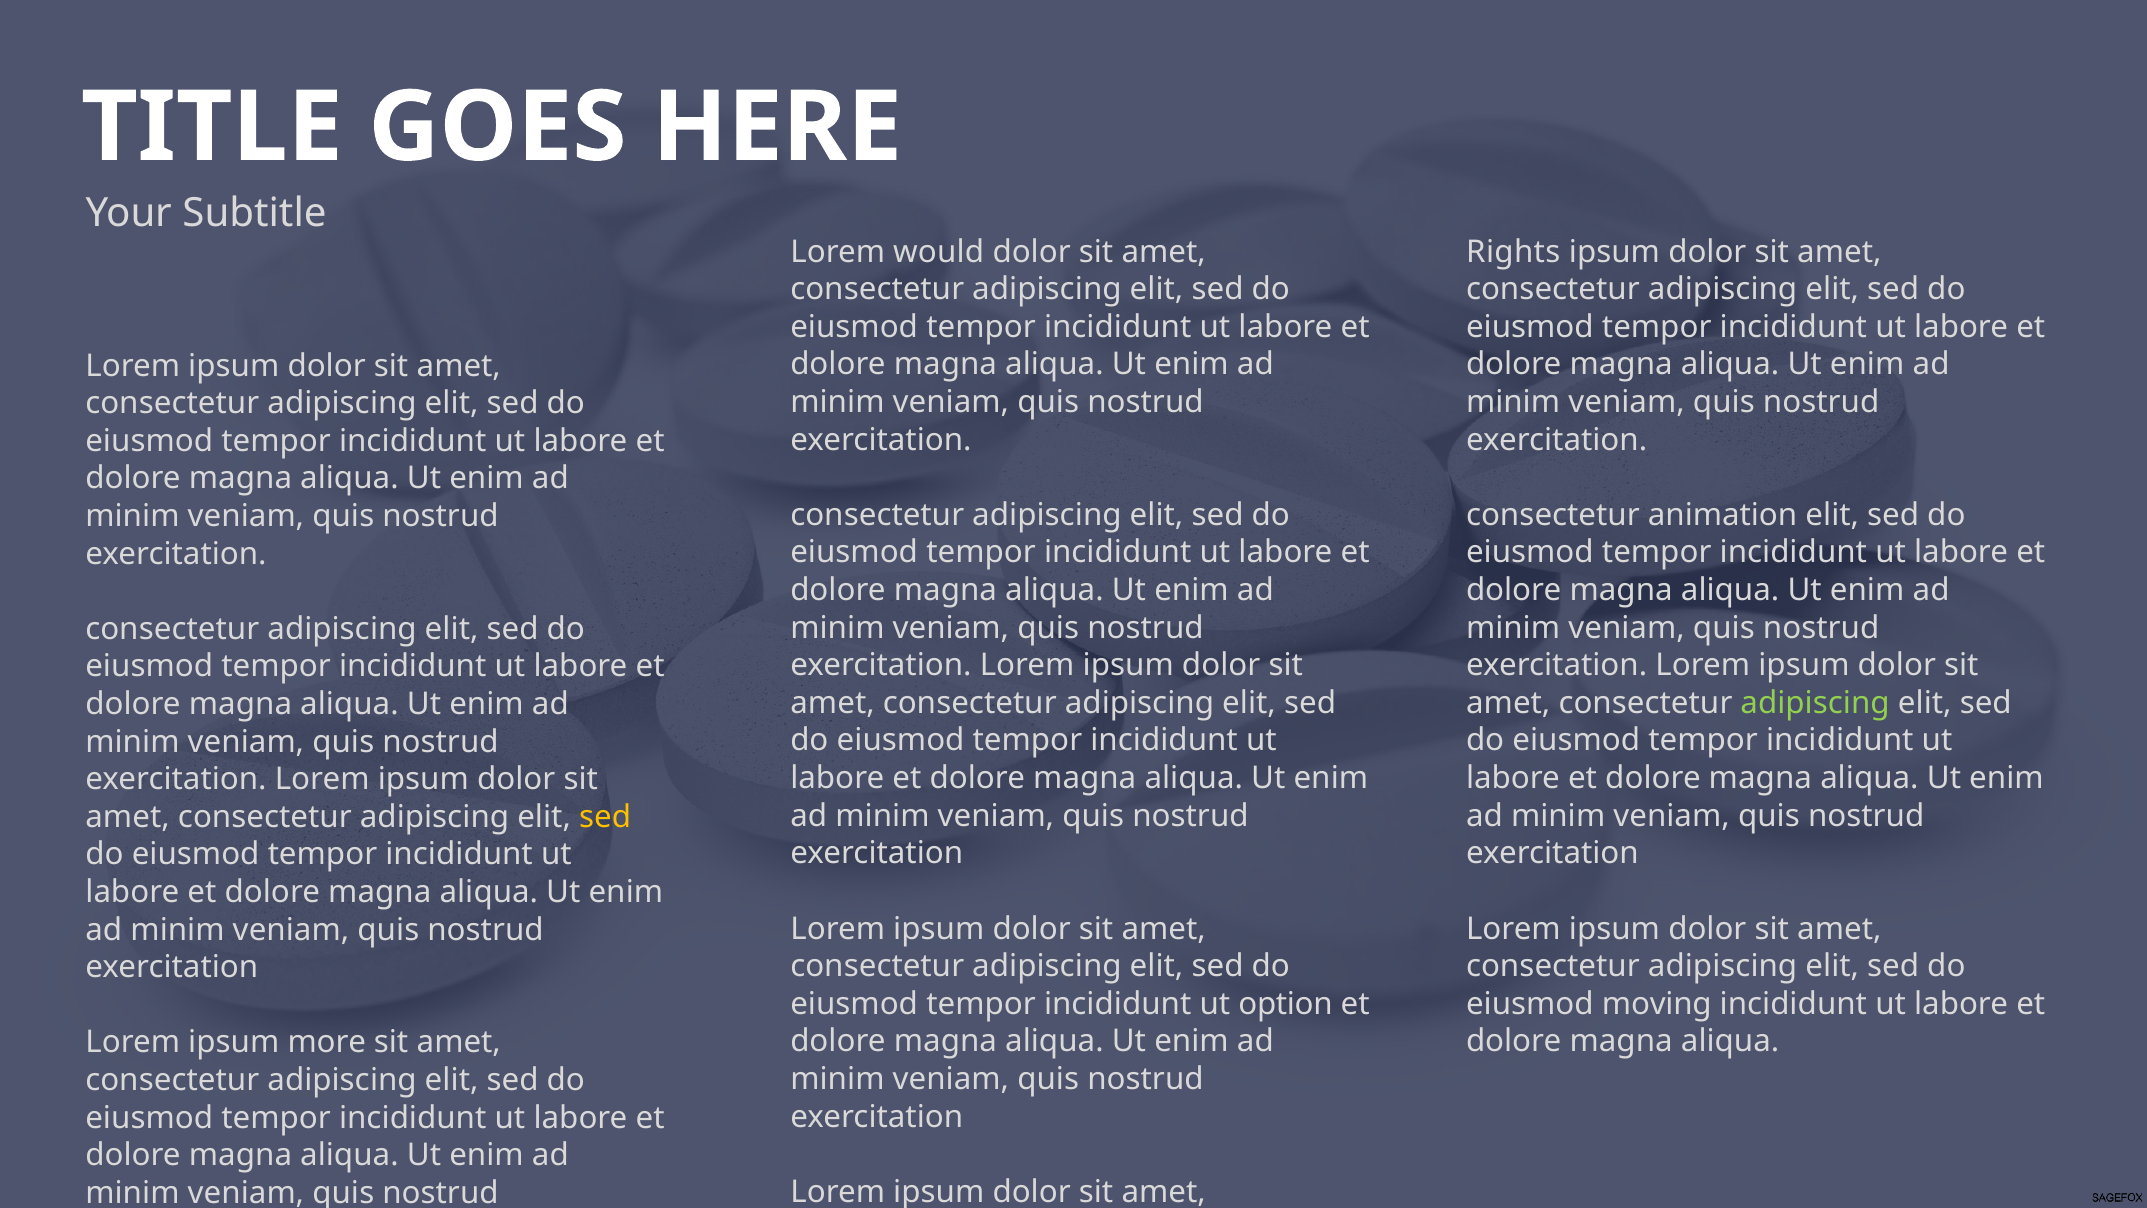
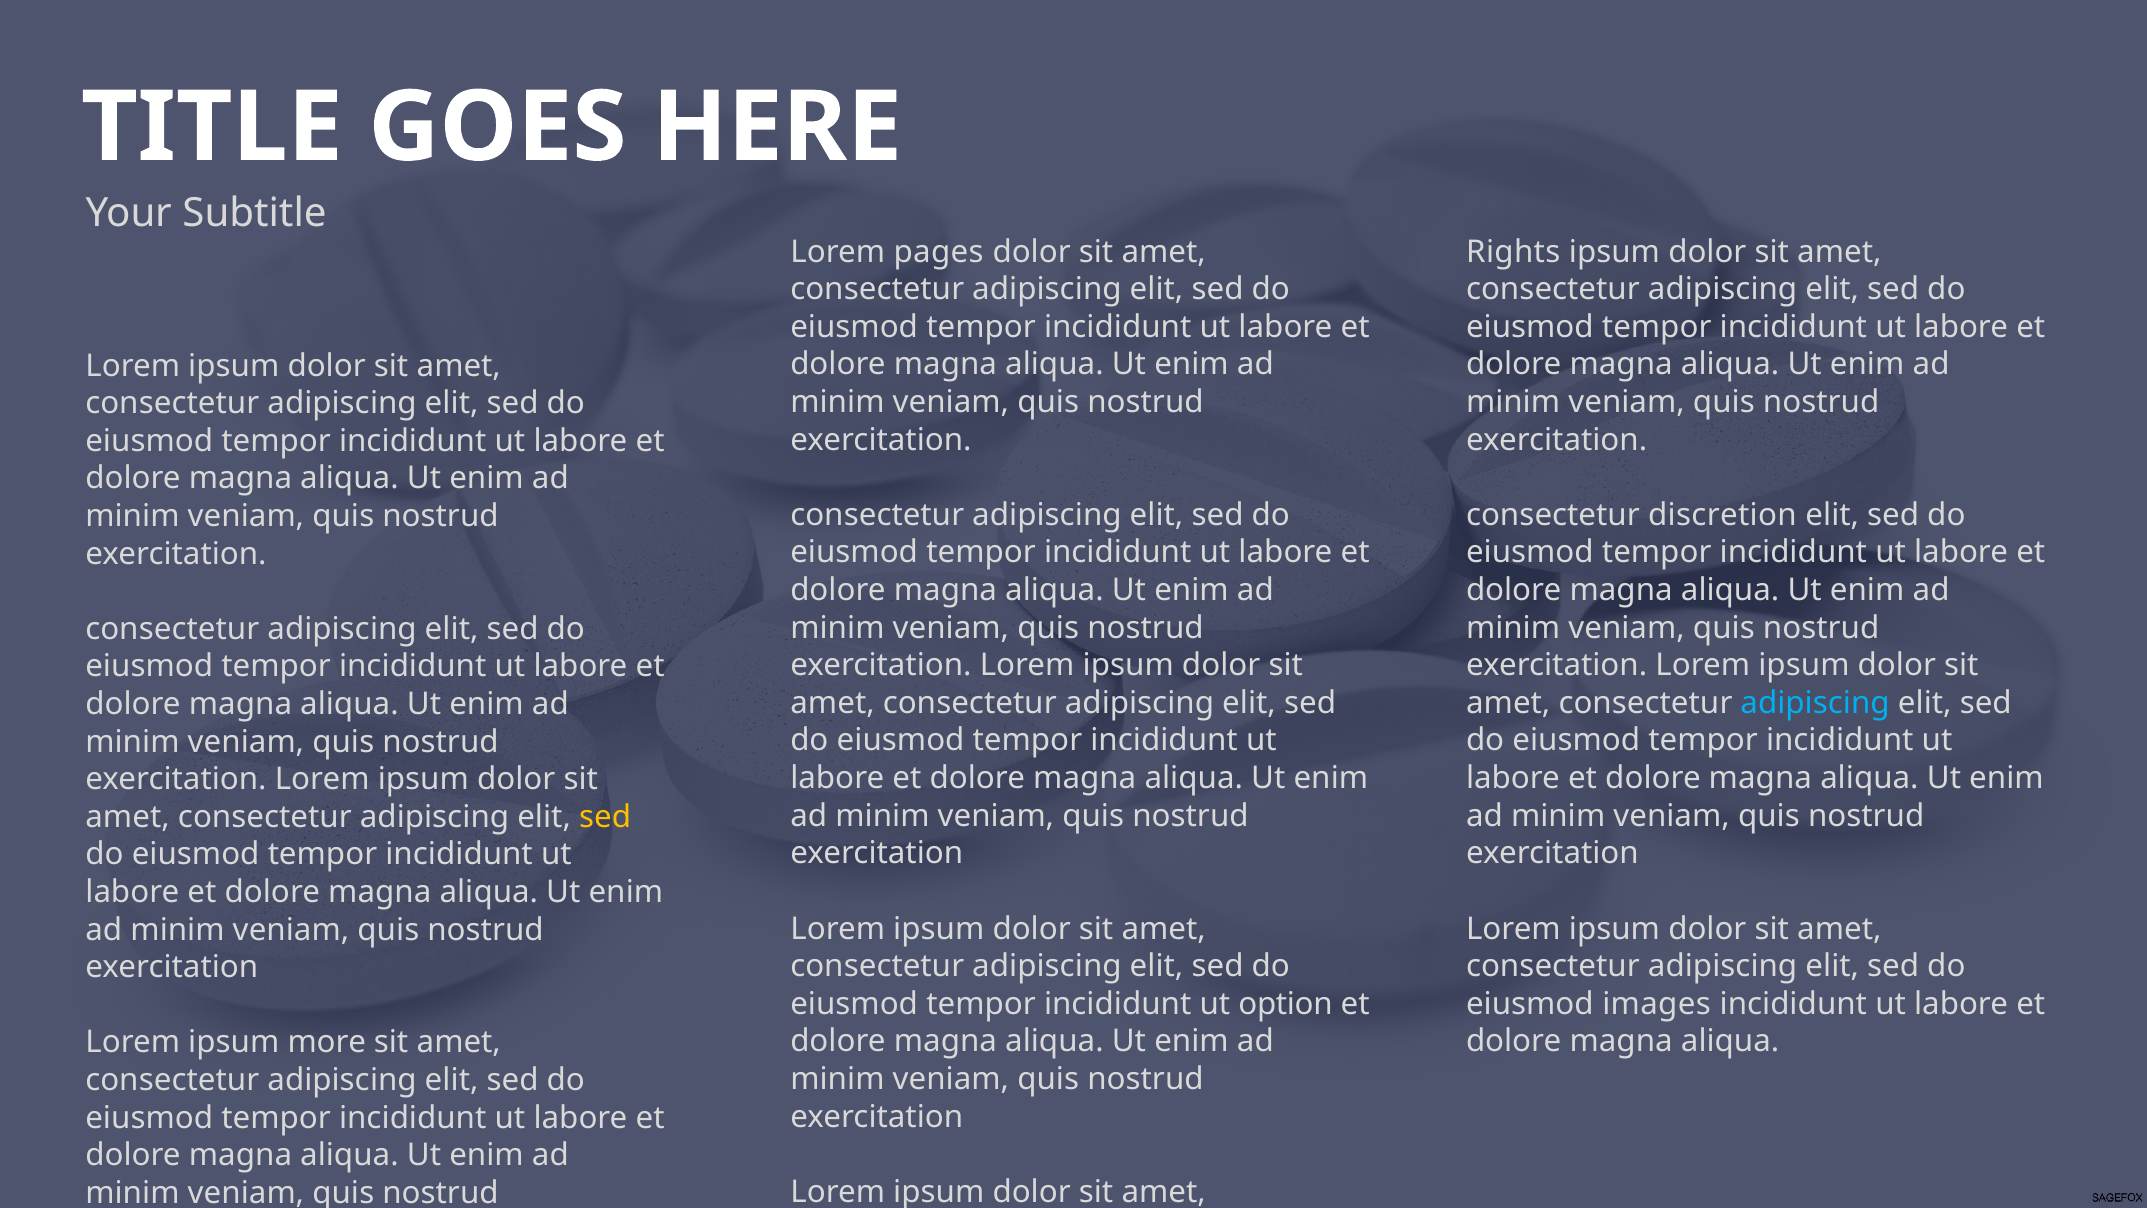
would: would -> pages (939, 252)
animation: animation -> discretion (1722, 515)
adipiscing colour: light green -> light blue (1815, 703)
moving: moving -> images (1657, 1004)
